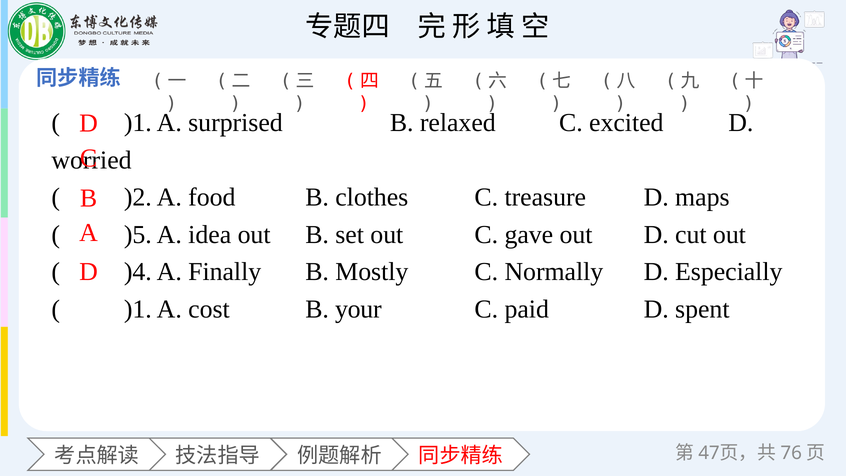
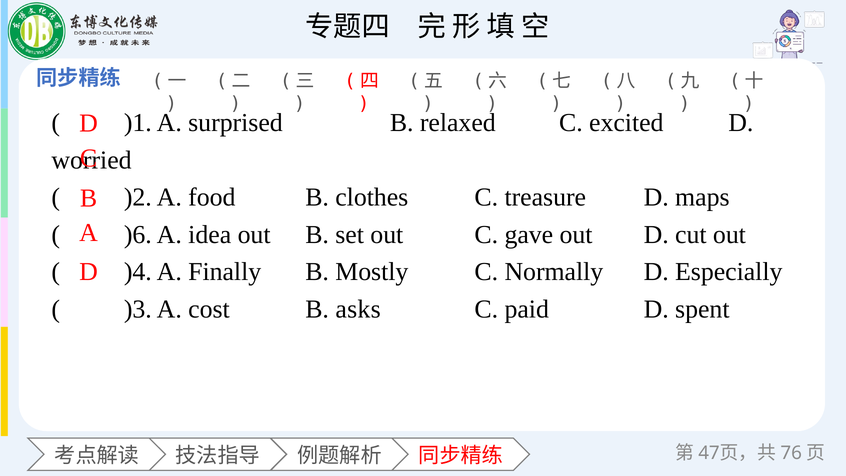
)5: )5 -> )6 (138, 235)
)1: )1 -> )3 (138, 309)
your: your -> asks (358, 309)
